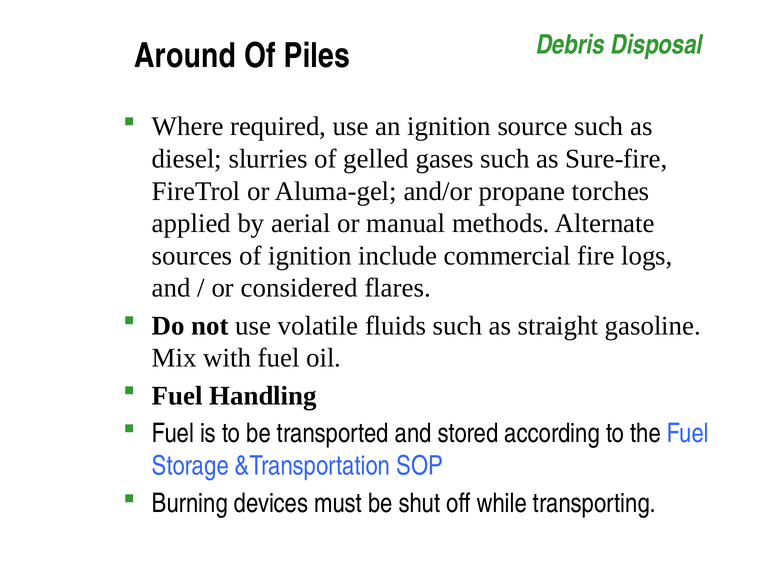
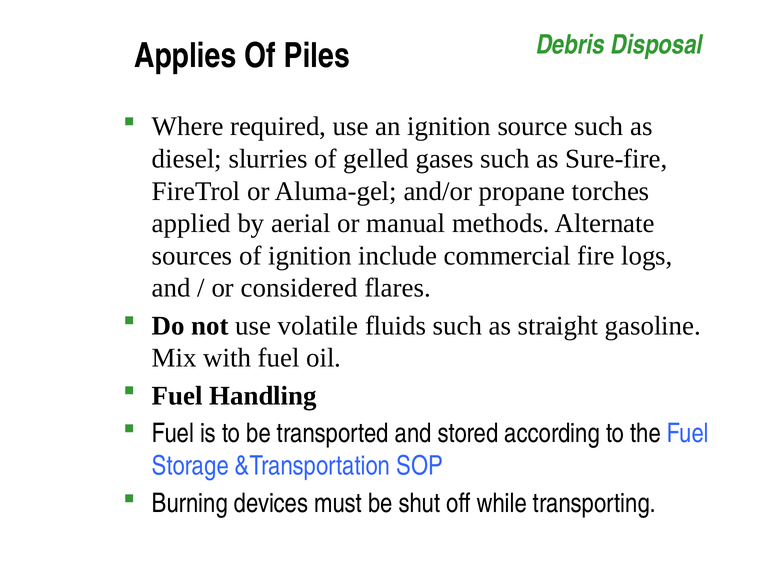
Around: Around -> Applies (185, 56)
